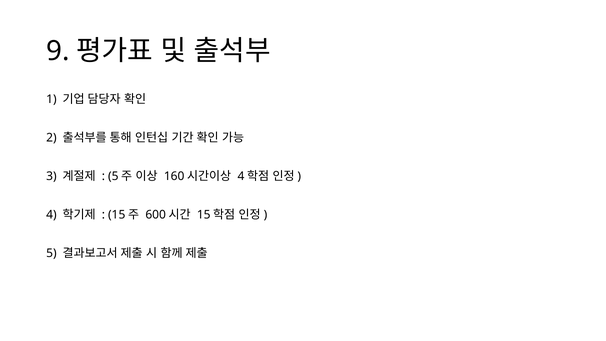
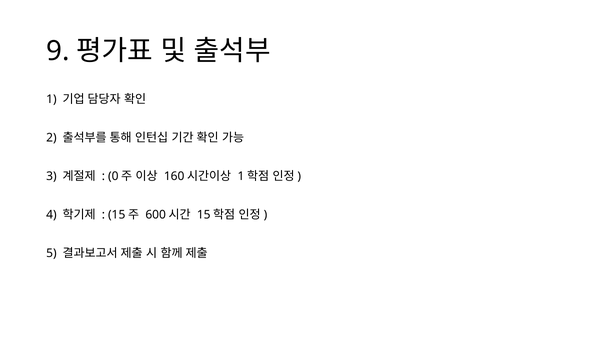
5: 5 -> 0 (113, 176)
4: 4 -> 1 (241, 176)
